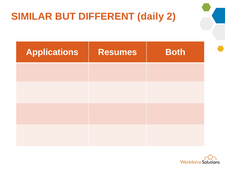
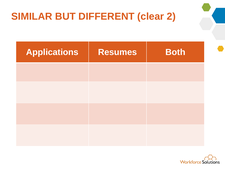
daily: daily -> clear (151, 16)
